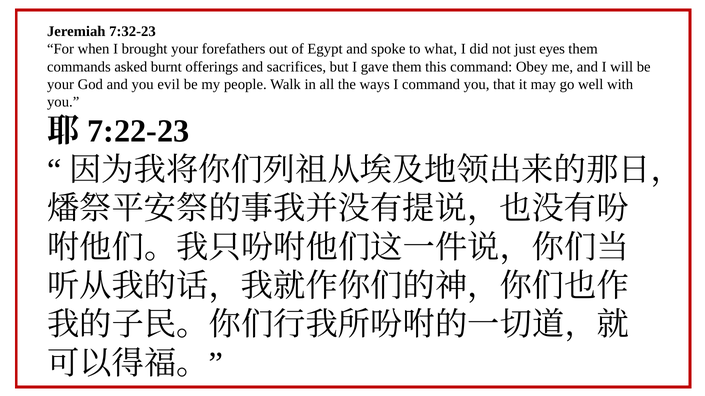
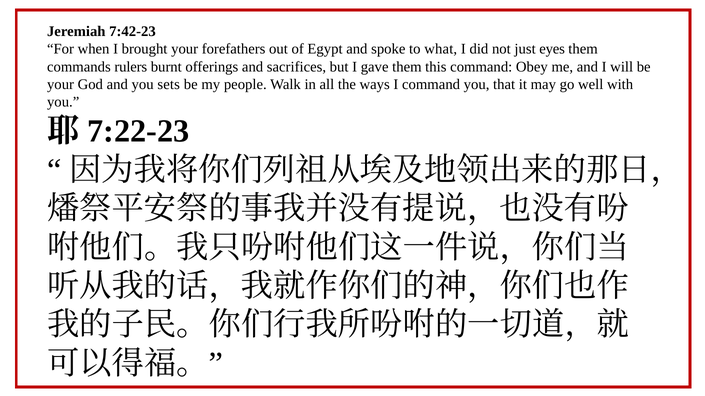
7:32-23: 7:32-23 -> 7:42-23 (132, 32)
asked: asked -> rulers (131, 67)
evil: evil -> sets (169, 84)
